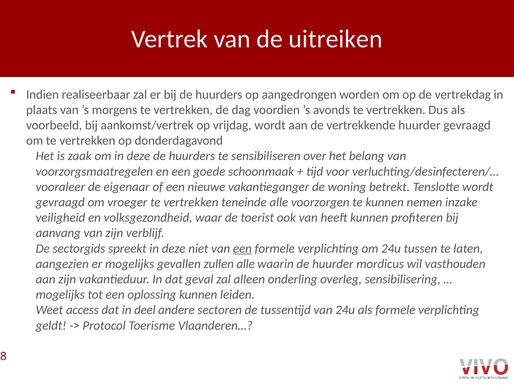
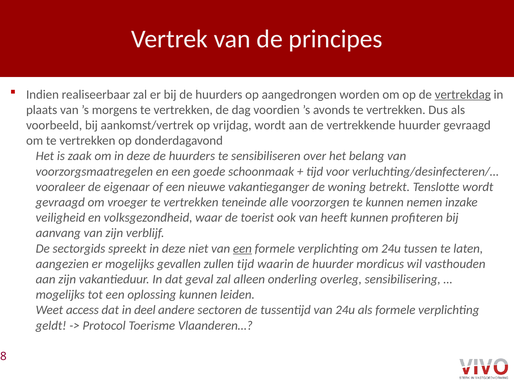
uitreiken: uitreiken -> principes (336, 39)
vertrekdag underline: none -> present (463, 95)
zullen alle: alle -> tijd (246, 264)
